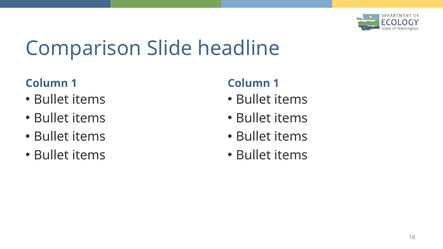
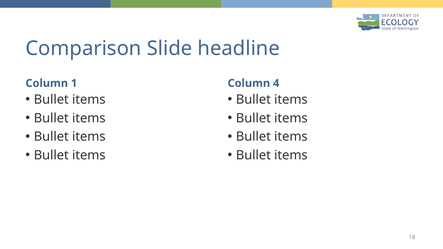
1: 1 -> 4 (276, 83)
